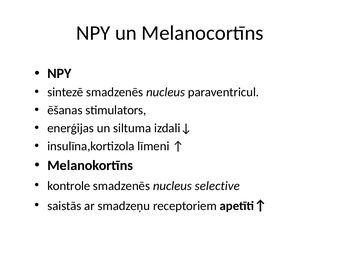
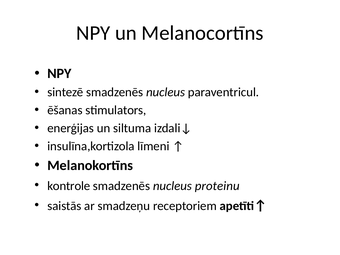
selective: selective -> proteinu (217, 186)
